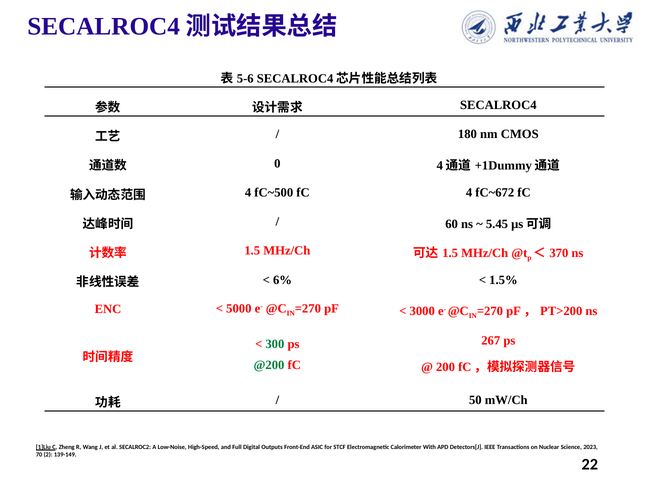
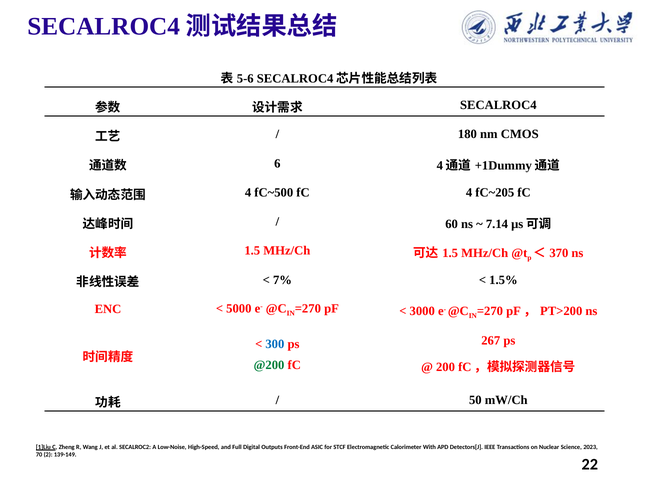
0: 0 -> 6 (277, 164)
fC~672: fC~672 -> fC~205 (495, 193)
5.45: 5.45 -> 7.14 (497, 224)
6%: 6% -> 7% (282, 280)
300 colour: green -> blue (275, 345)
